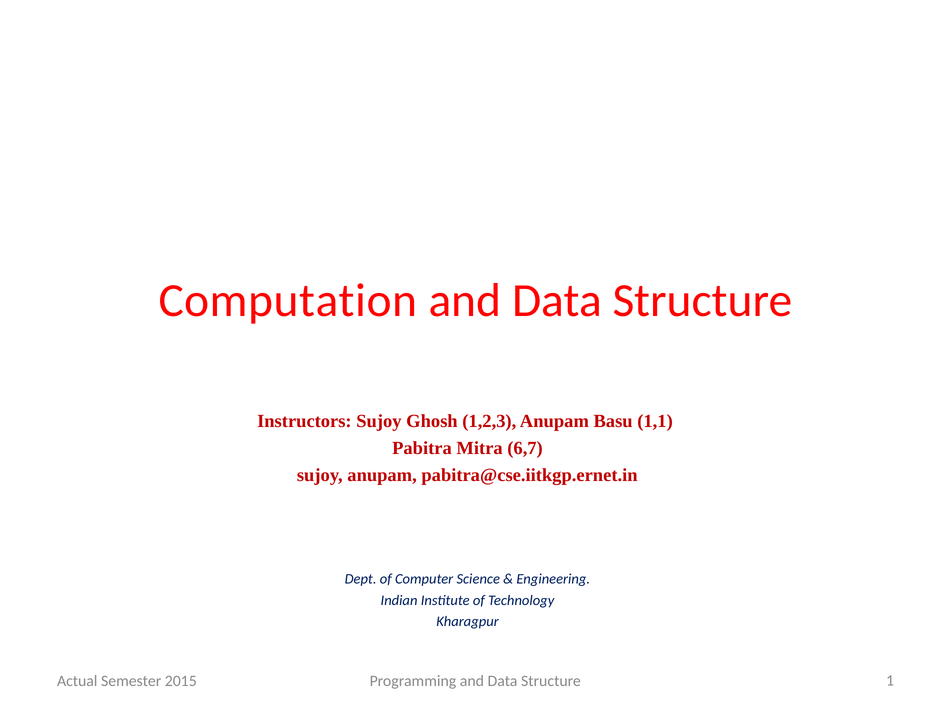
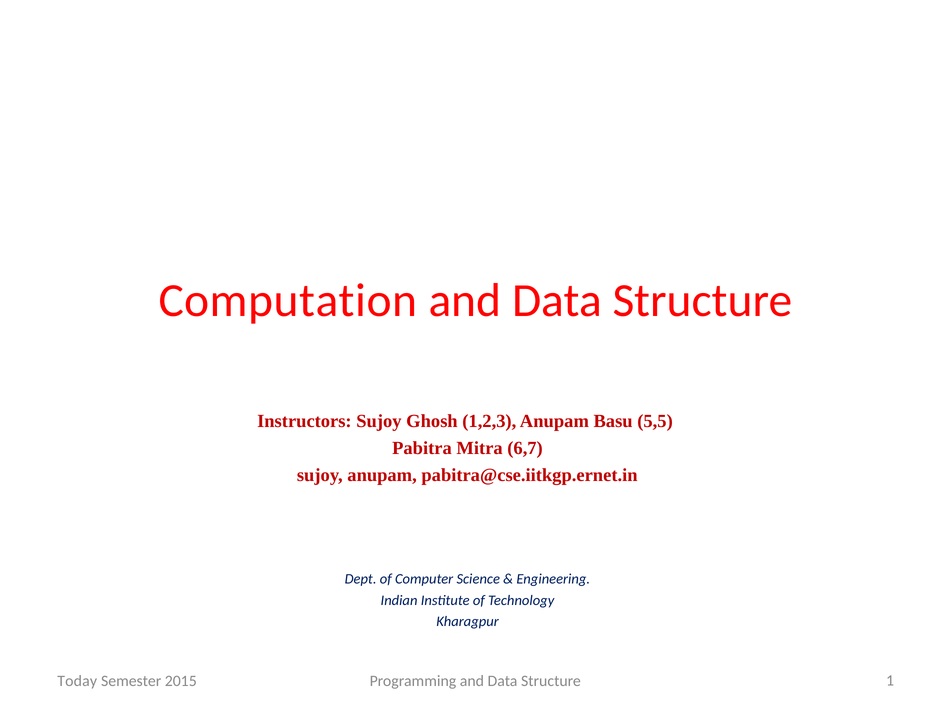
1,1: 1,1 -> 5,5 (655, 421)
Actual: Actual -> Today (77, 681)
